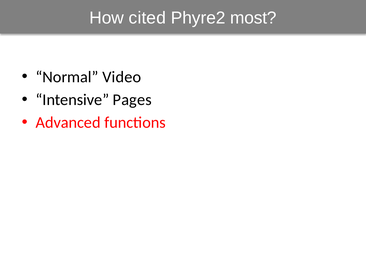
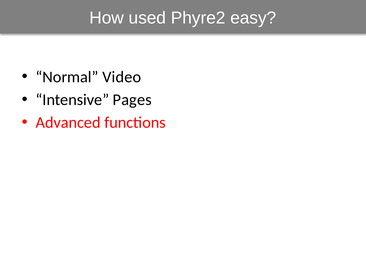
cited: cited -> used (147, 18)
most: most -> easy (253, 18)
